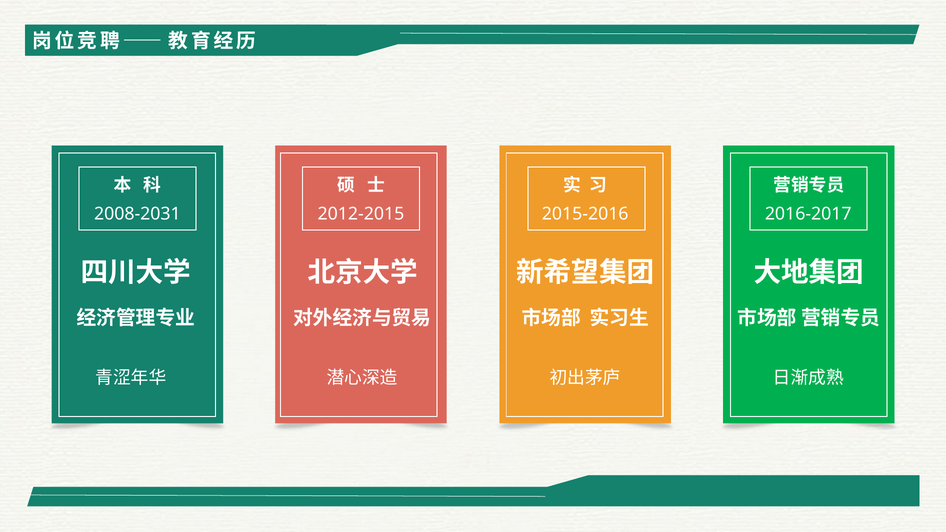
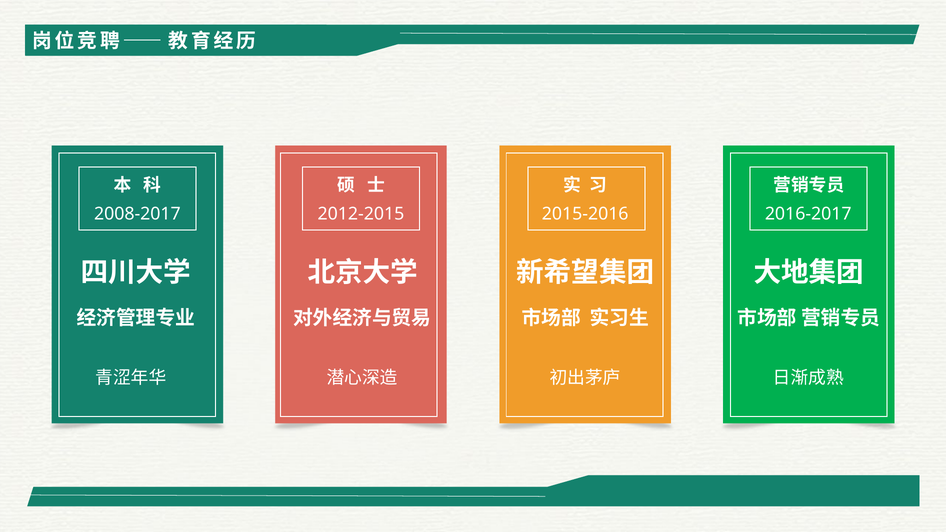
2008-2031: 2008-2031 -> 2008-2017 (137, 214)
